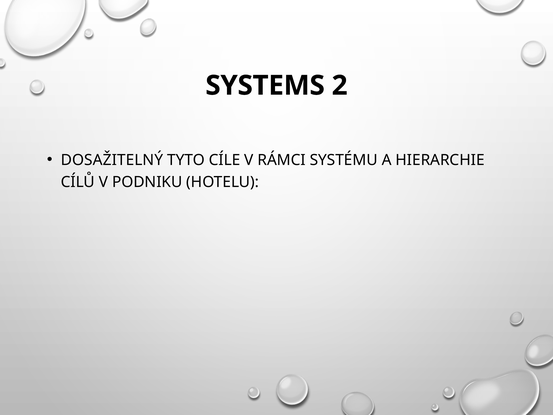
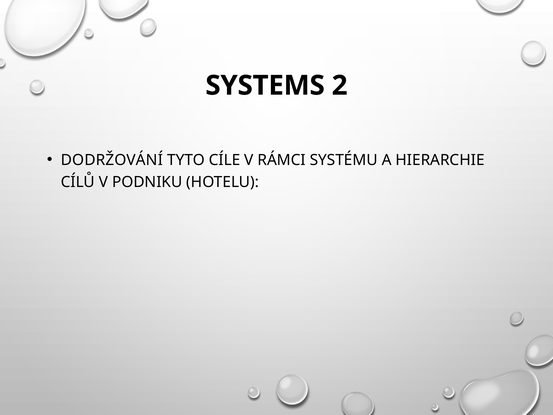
DOSAŽITELNÝ: DOSAŽITELNÝ -> DODRŽOVÁNÍ (112, 160)
